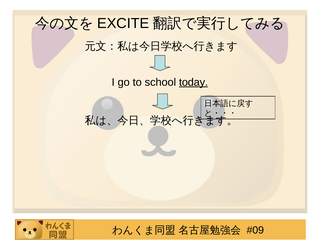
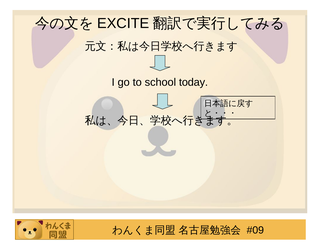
today underline: present -> none (193, 82)
